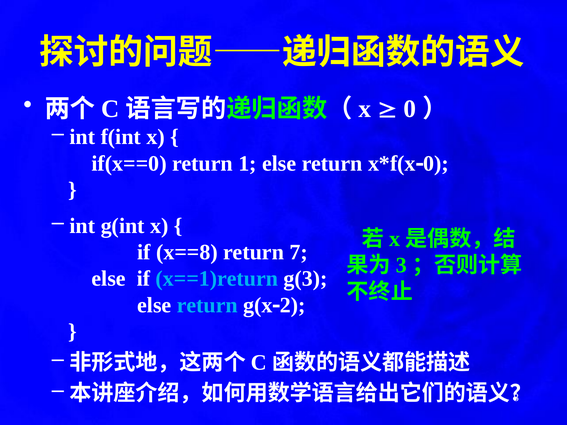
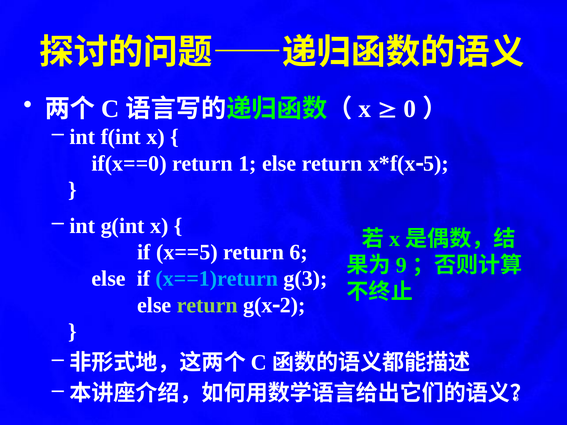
0: 0 -> 5 (436, 164)
x==8: x==8 -> x==5 (187, 252)
7: 7 -> 6 (299, 252)
3: 3 -> 9 (401, 266)
return colour: light blue -> light green (207, 305)
